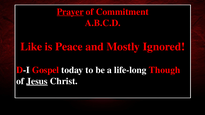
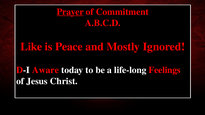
Gospel: Gospel -> Aware (45, 70)
Though: Though -> Feelings (165, 70)
Jesus underline: present -> none (37, 81)
